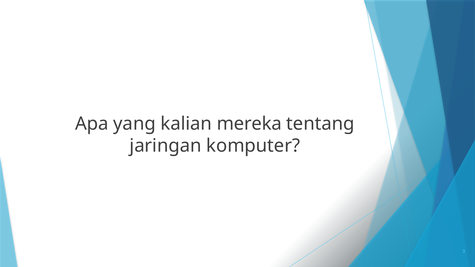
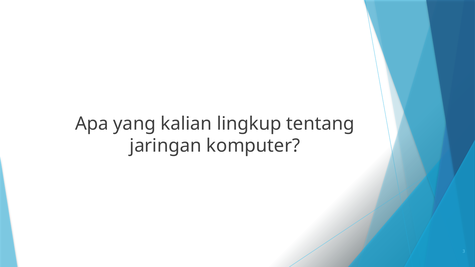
mereka: mereka -> lingkup (249, 124)
